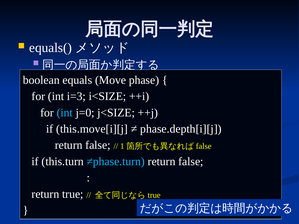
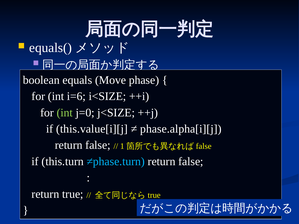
i=3: i=3 -> i=6 (76, 96)
int colour: light blue -> light green (65, 113)
this.move[i][j: this.move[i][j -> this.value[i][j (92, 129)
phase.depth[i][j: phase.depth[i][j -> phase.alpha[i][j (181, 129)
